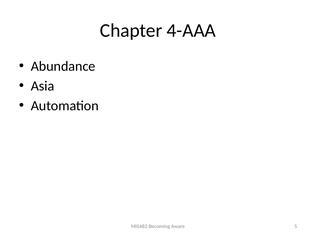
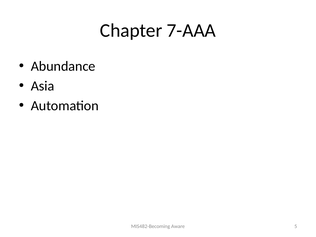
4-AAA: 4-AAA -> 7-AAA (191, 31)
